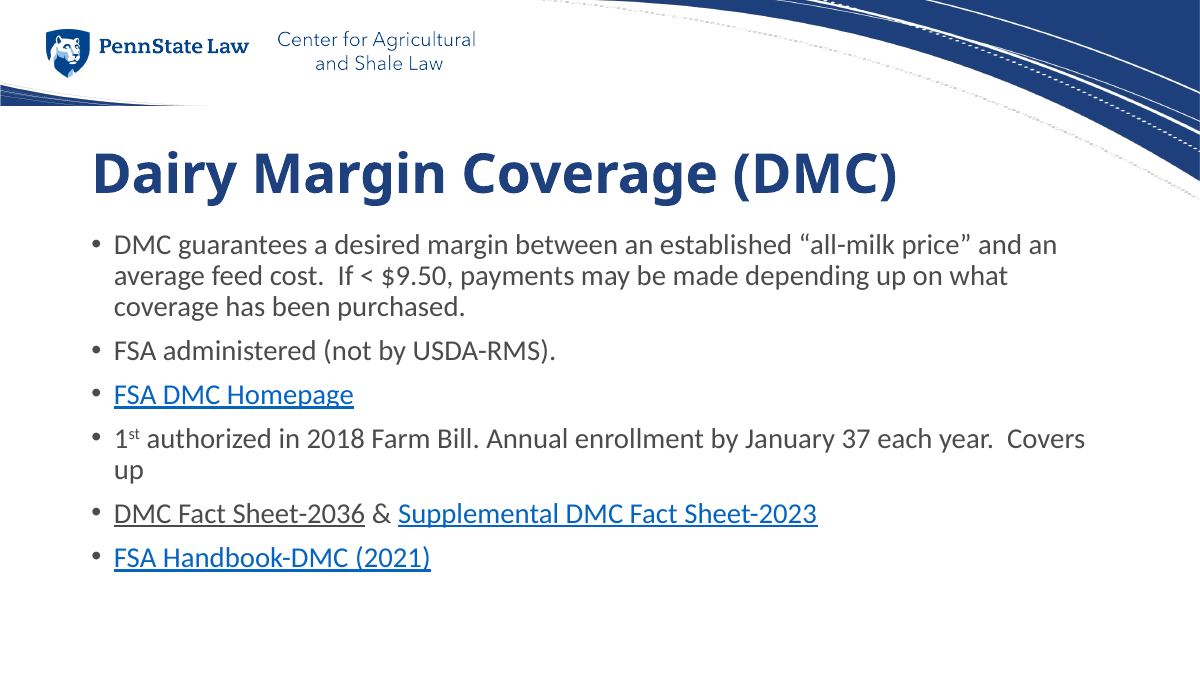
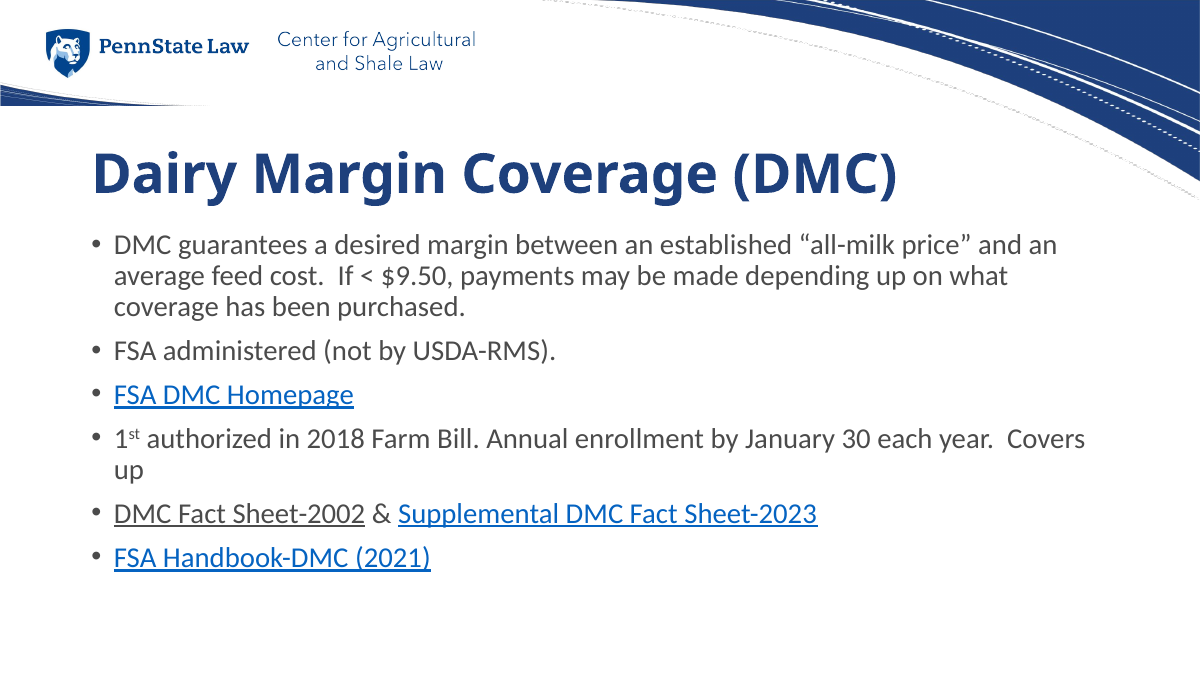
37: 37 -> 30 (856, 439)
Sheet-2036: Sheet-2036 -> Sheet-2002 (299, 514)
